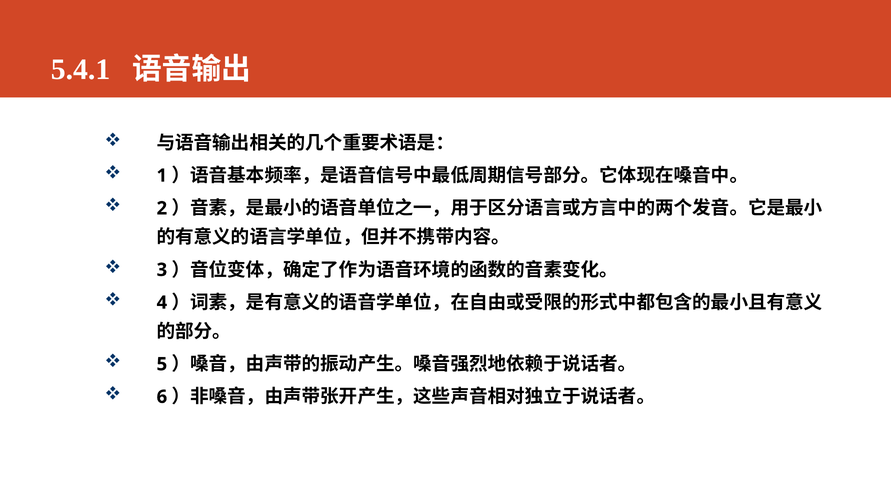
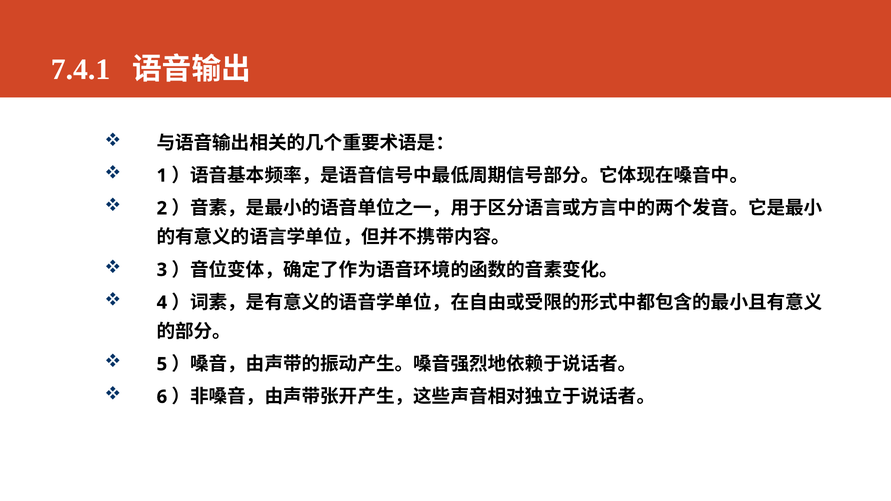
5.4.1: 5.4.1 -> 7.4.1 (81, 69)
